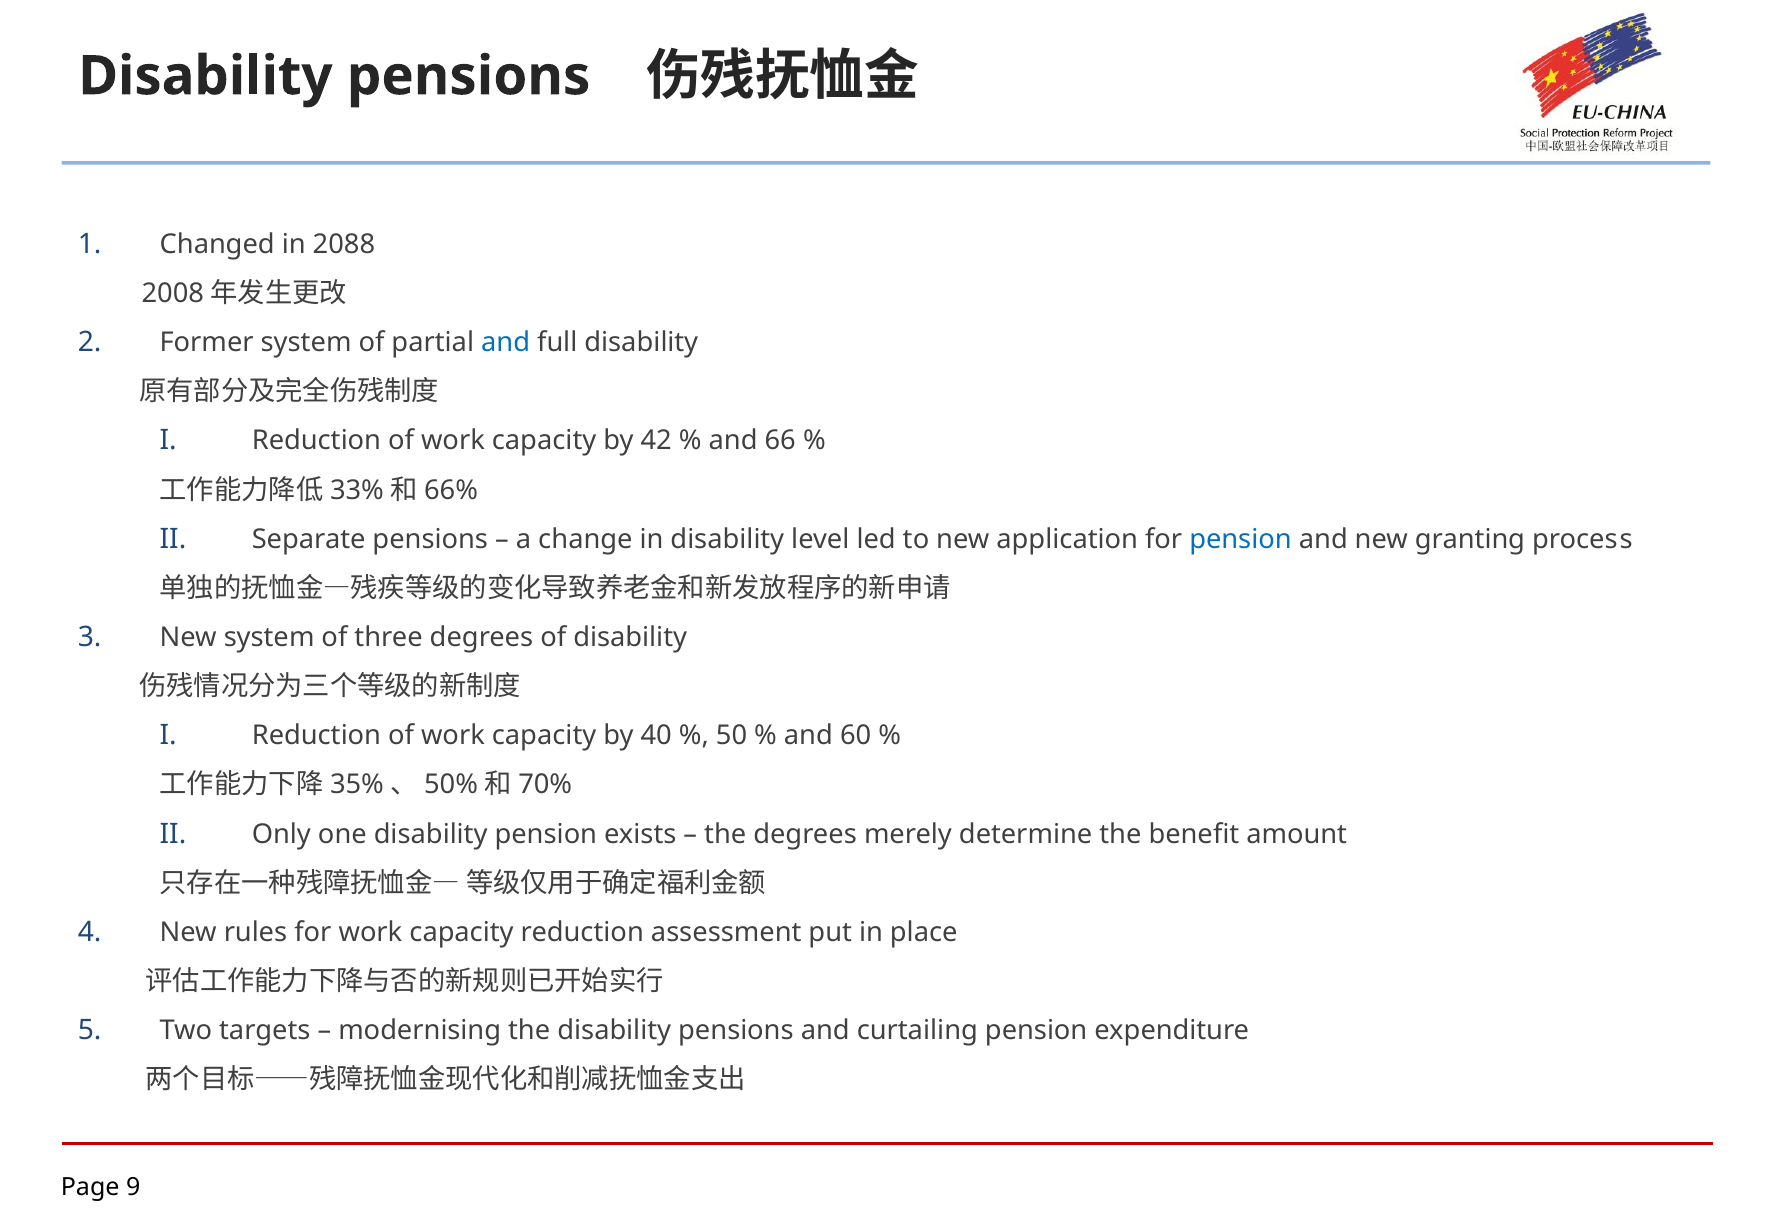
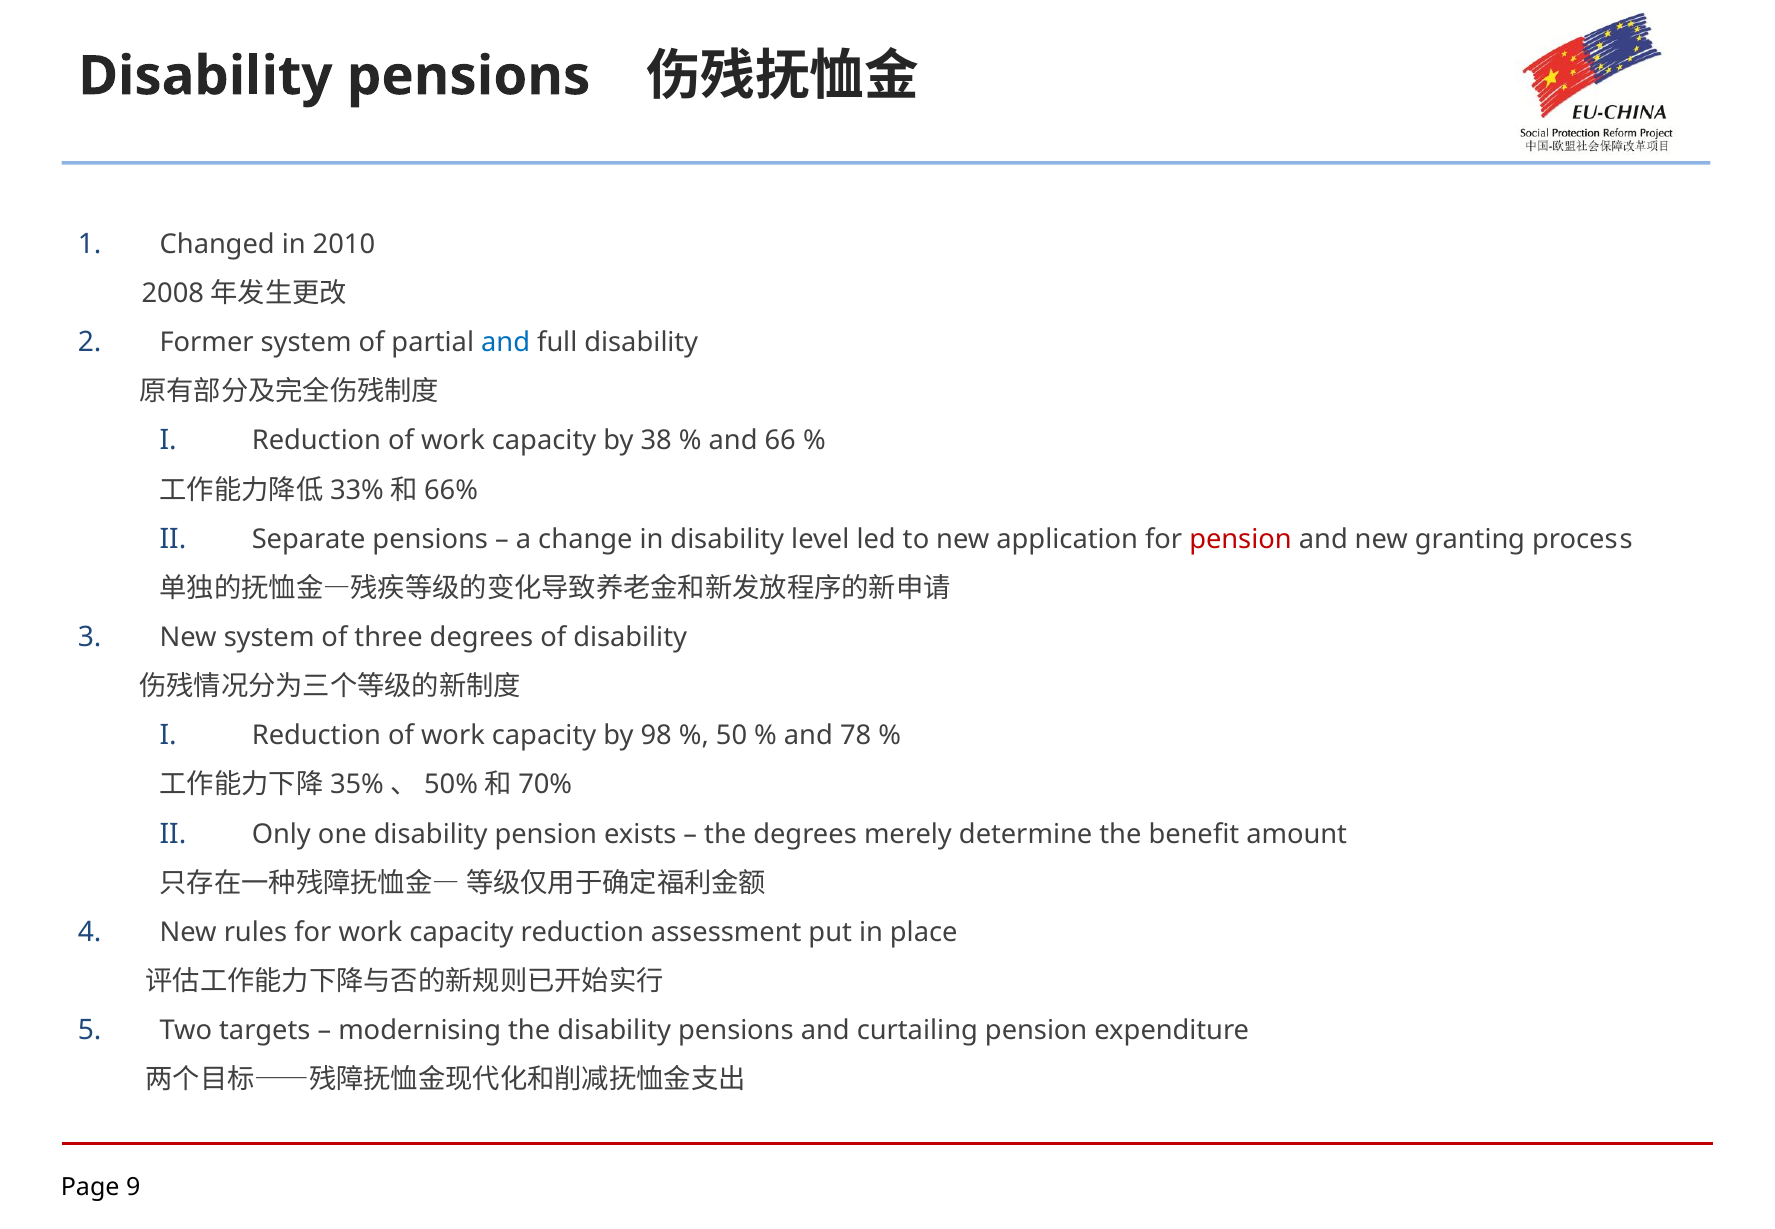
2088: 2088 -> 2010 (344, 244)
42: 42 -> 38 (656, 441)
pension colour: blue -> red (1240, 539)
40: 40 -> 98 (656, 736)
60: 60 -> 78 (856, 736)
